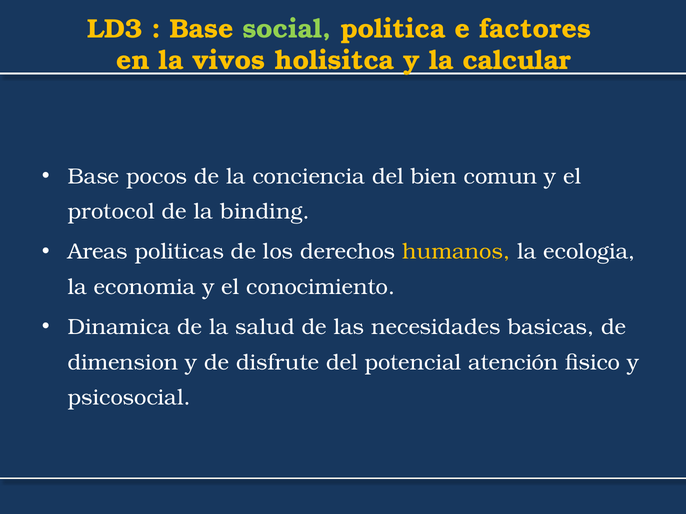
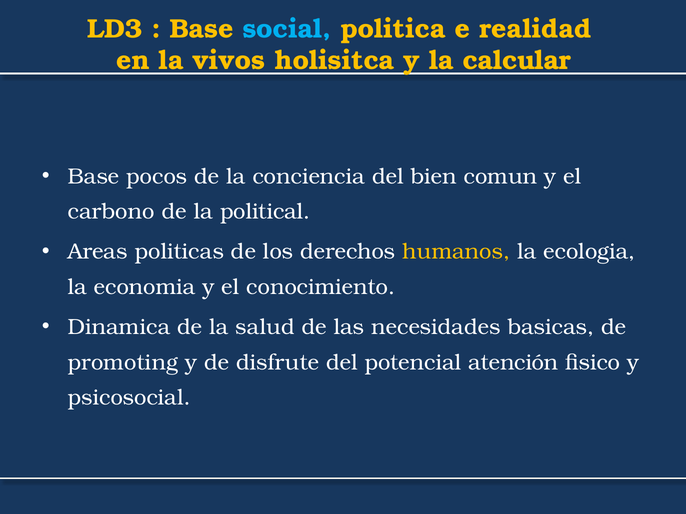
social colour: light green -> light blue (287, 29)
factores: factores -> realidad (535, 29)
protocol: protocol -> carbono (111, 212)
binding: binding -> political (265, 212)
dimension: dimension -> promoting (123, 363)
